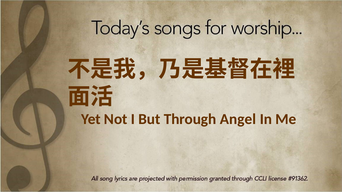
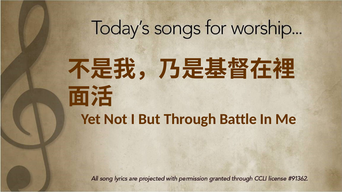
Angel: Angel -> Battle (238, 119)
